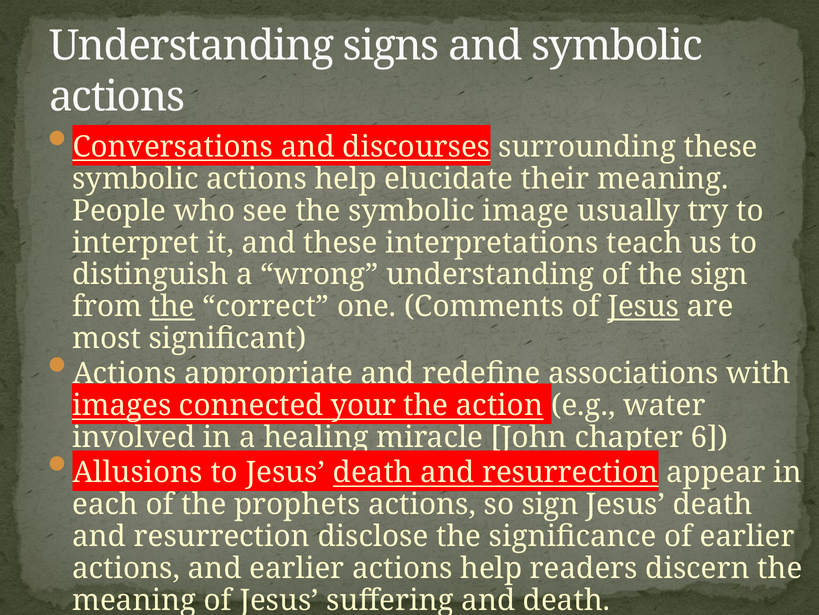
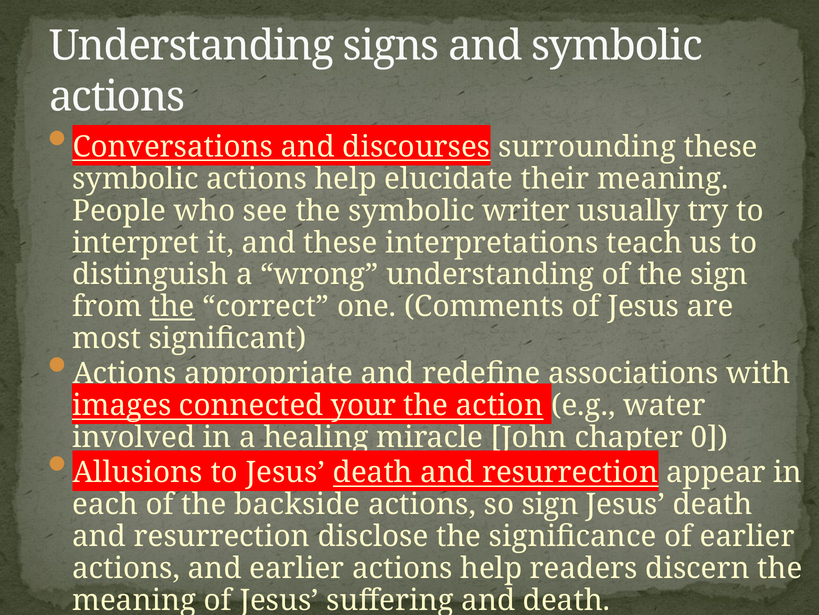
image: image -> writer (526, 211)
Jesus underline: present -> none (643, 306)
6: 6 -> 0 (709, 437)
prophets: prophets -> backside (297, 504)
